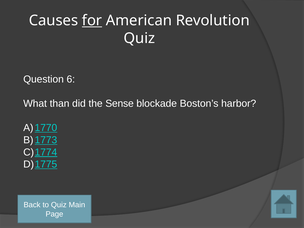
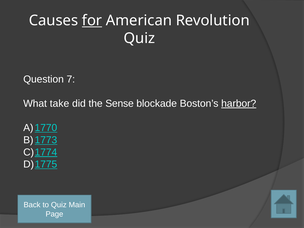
6: 6 -> 7 (71, 79)
than: than -> take (59, 104)
harbor underline: none -> present (239, 104)
